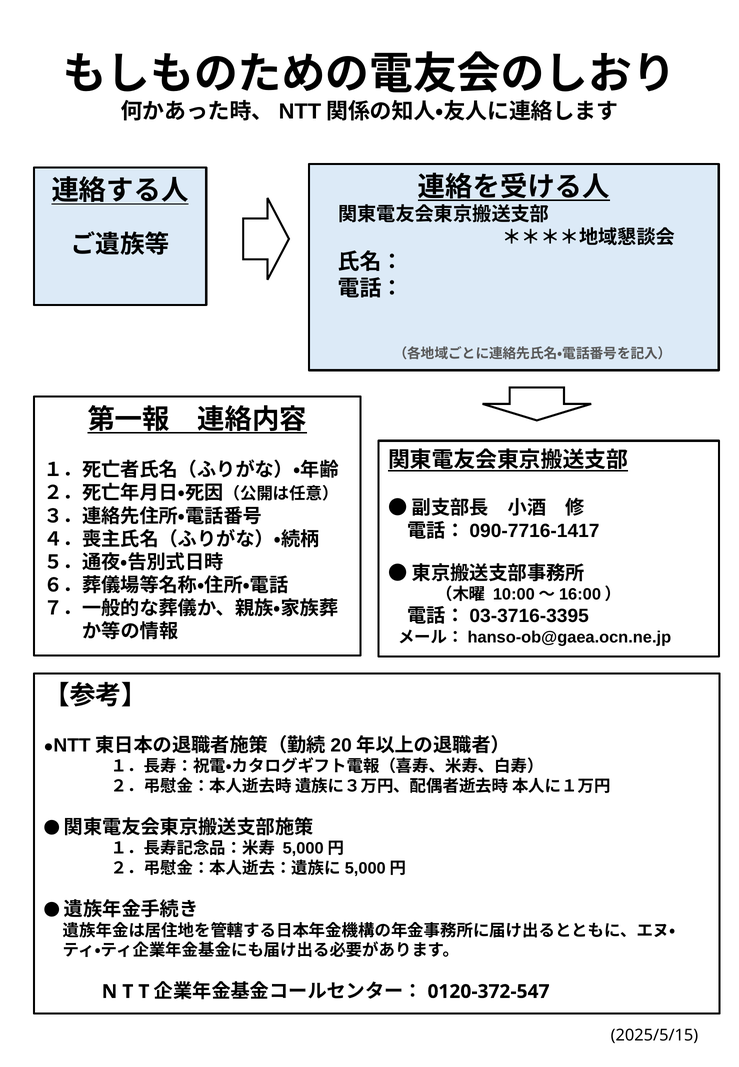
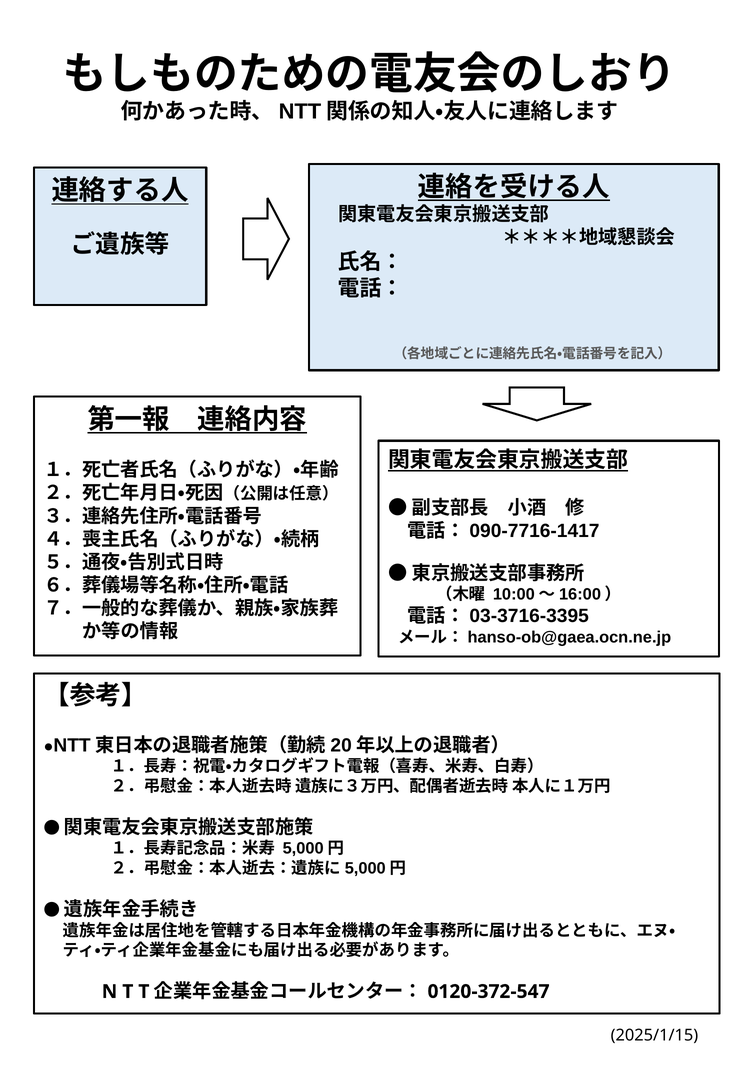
2025/5/15: 2025/5/15 -> 2025/1/15 (654, 1036)
